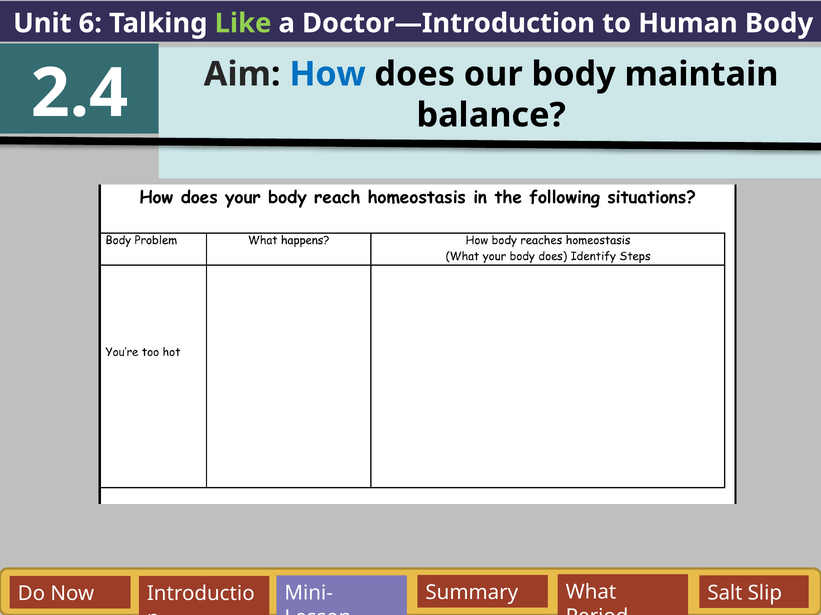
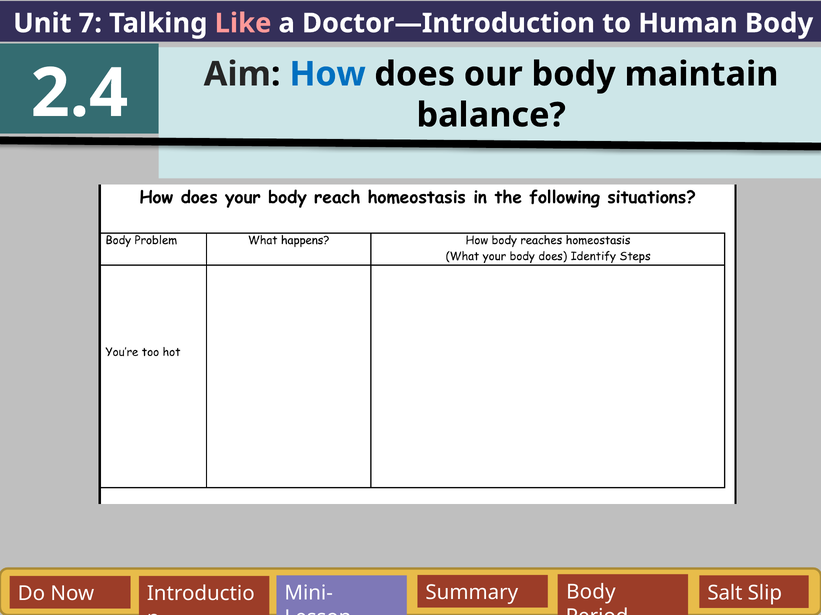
6: 6 -> 7 (90, 23)
Like colour: light green -> pink (243, 23)
Summary What: What -> Body (591, 593)
